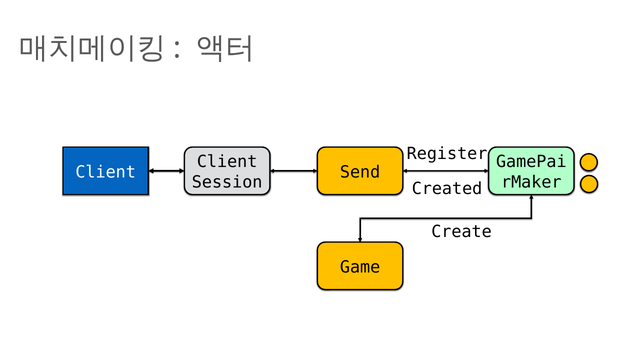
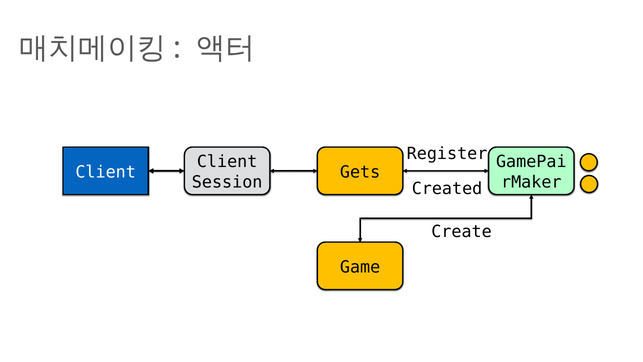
Send: Send -> Gets (360, 172)
